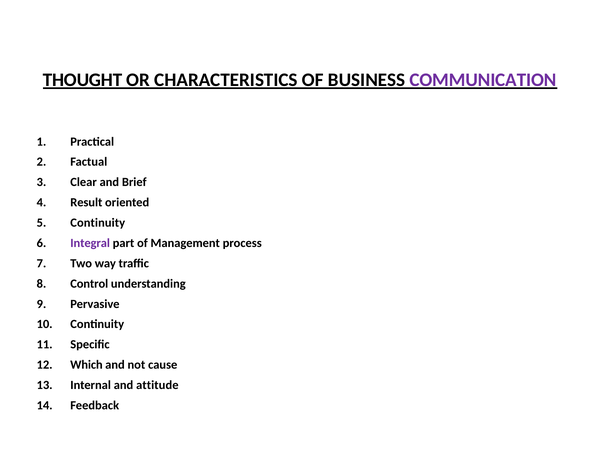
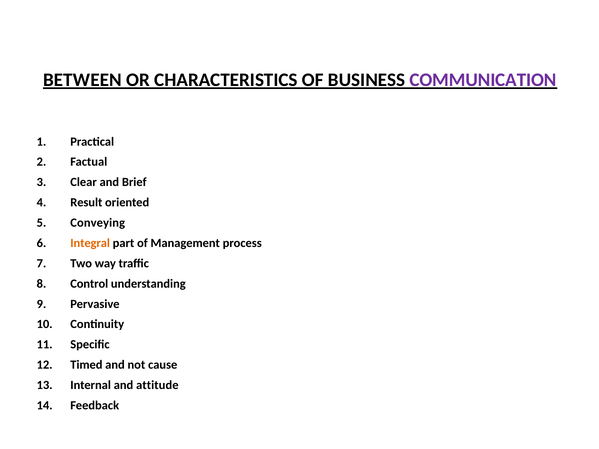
THOUGHT: THOUGHT -> BETWEEN (82, 80)
Continuity: Continuity -> Conveying (98, 223)
Integral colour: purple -> orange (90, 243)
Which: Which -> Timed (86, 365)
